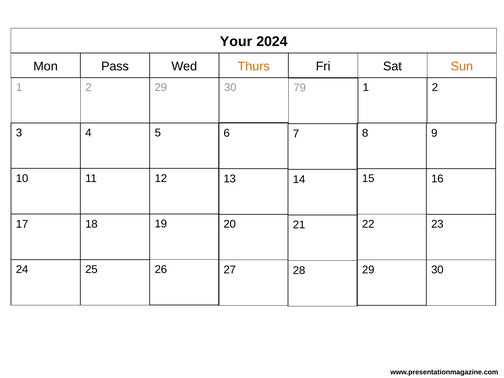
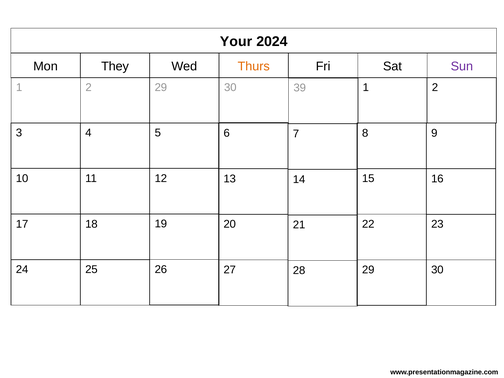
Pass: Pass -> They (115, 66)
Sun colour: orange -> purple (462, 66)
79: 79 -> 39 (300, 88)
